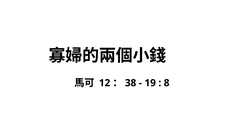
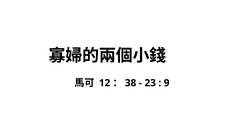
19: 19 -> 23 (150, 82)
8: 8 -> 9 (167, 82)
